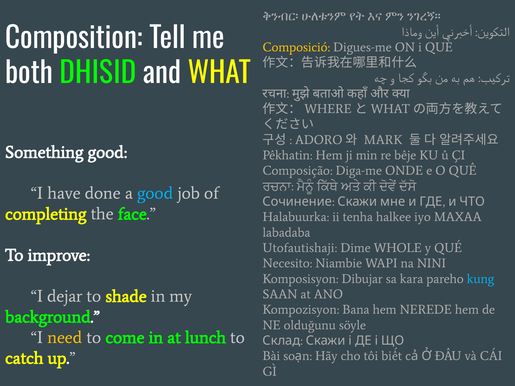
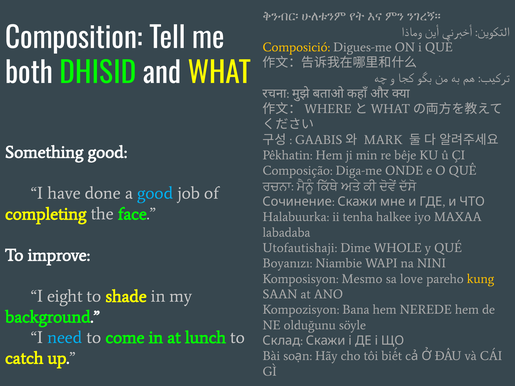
ADORO: ADORO -> GAABIS (319, 140)
Necesito: Necesito -> Boyanızı (287, 264)
Dibujar: Dibujar -> Mesmo (362, 279)
kara: kara -> love (411, 279)
kung colour: light blue -> yellow (481, 279)
dejar: dejar -> eight (65, 296)
need colour: yellow -> light blue (65, 338)
